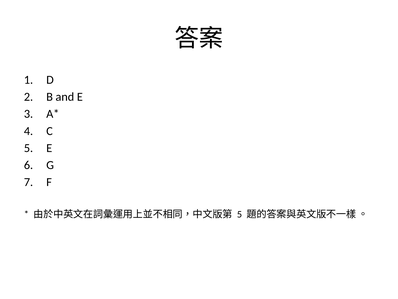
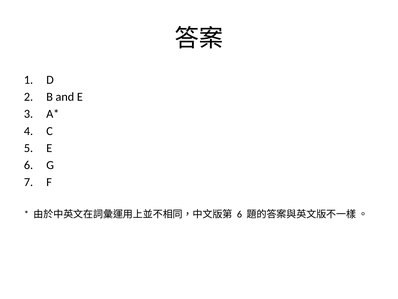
5: 5 -> 6 (240, 214)
